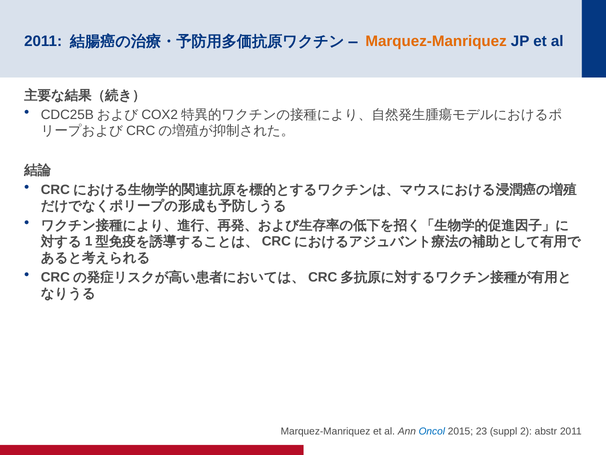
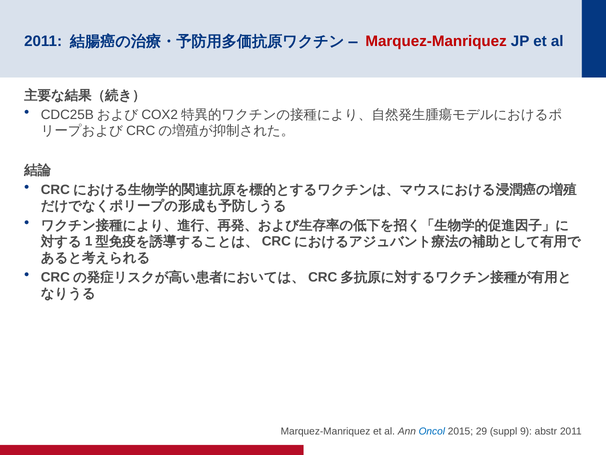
Marquez-Manriquez colour: orange -> red (436, 41)
23: 23 -> 29 (481, 431)
2: 2 -> 9 (526, 431)
